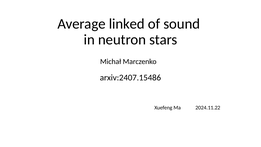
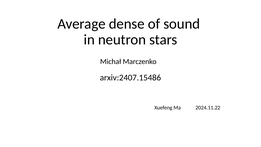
linked: linked -> dense (127, 24)
